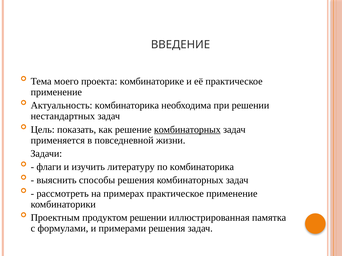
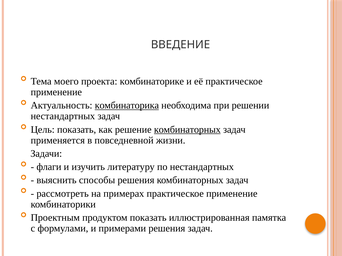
комбинаторика underline: none -> present (127, 106)
по комбинаторика: комбинаторика -> нестандартных (202, 167)
продуктом решении: решении -> показать (148, 218)
